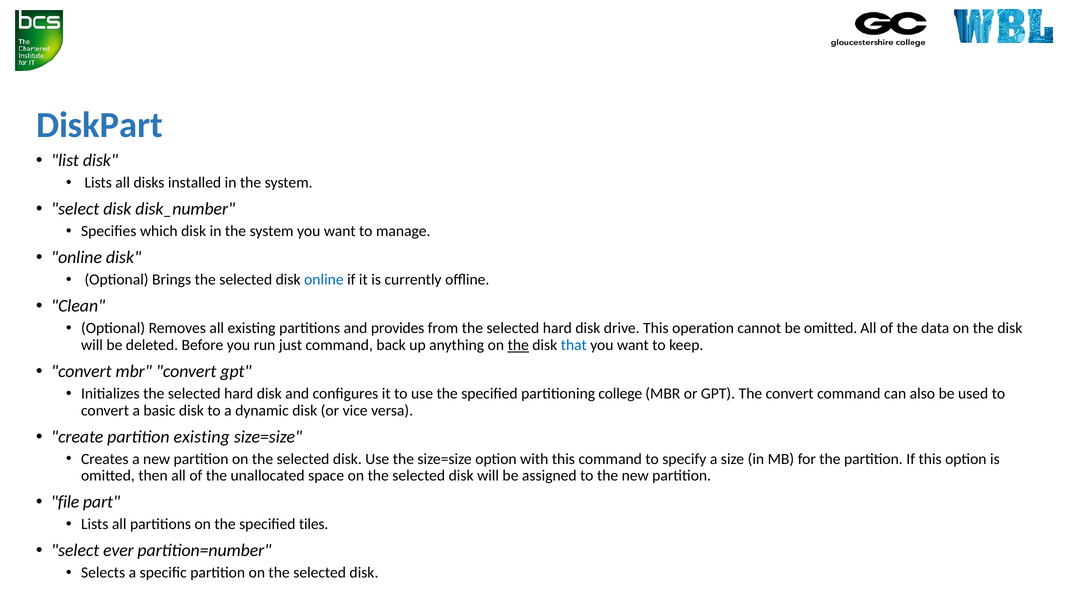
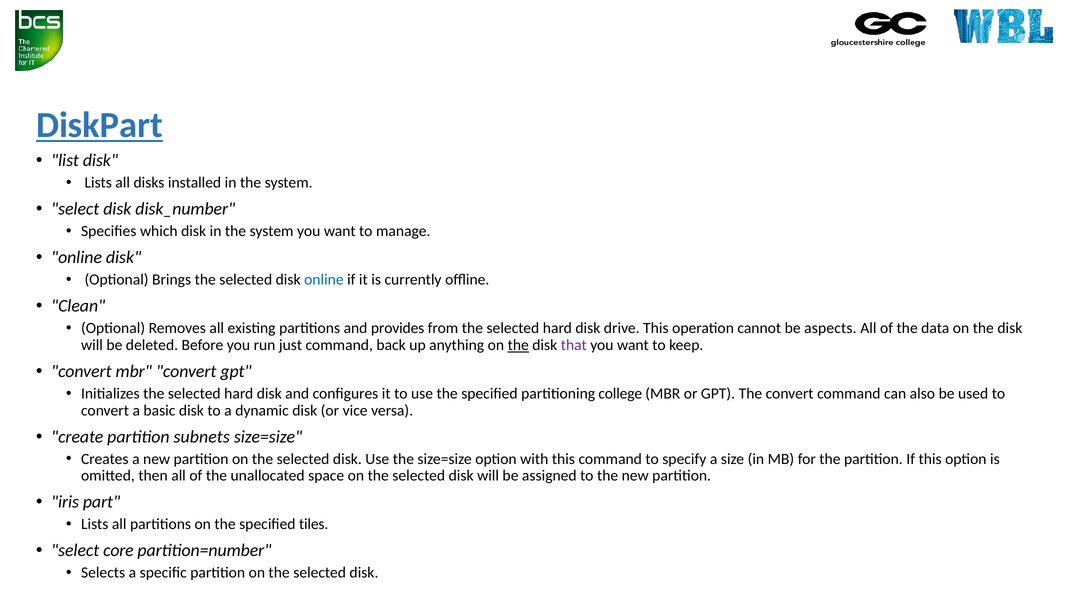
DiskPart underline: none -> present (100, 125)
be omitted: omitted -> aspects (830, 328)
that colour: blue -> purple (574, 345)
partition existing: existing -> subnets (202, 437)
file: file -> iris (65, 502)
ever: ever -> core (118, 551)
